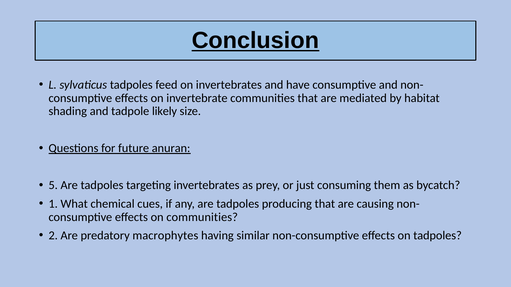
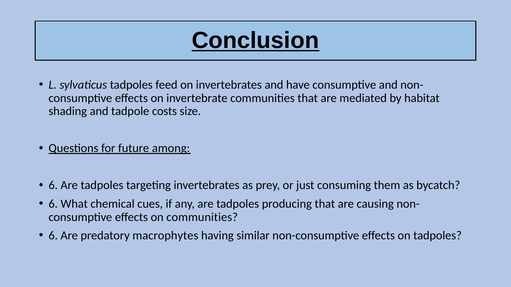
likely: likely -> costs (164, 111)
anuran: anuran -> among (171, 148)
5: 5 -> 6 (53, 186)
1: 1 -> 6 (53, 204)
2: 2 -> 6 (53, 236)
